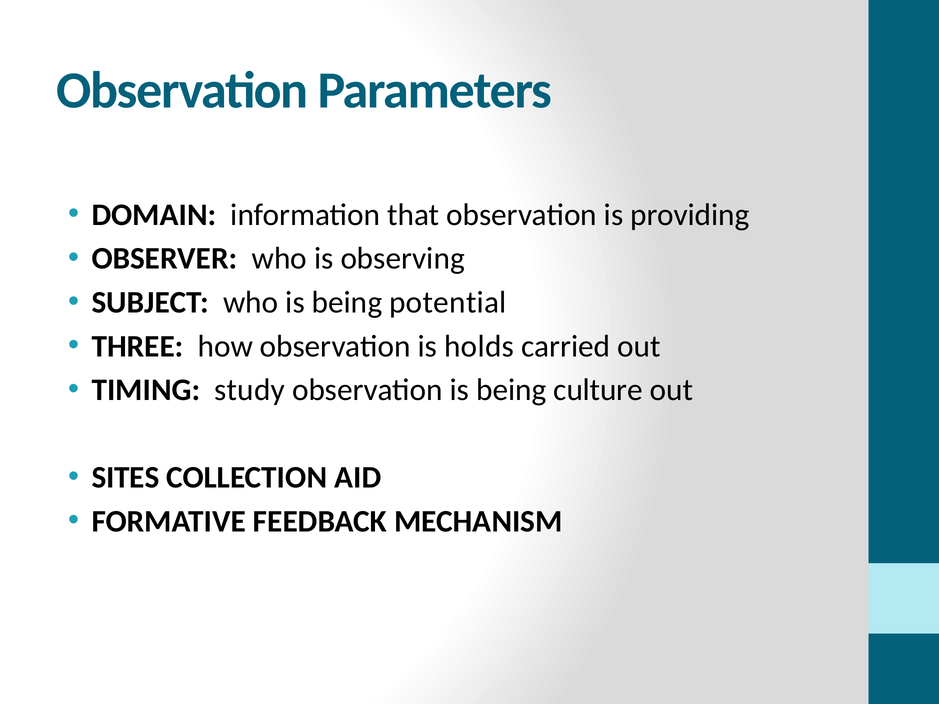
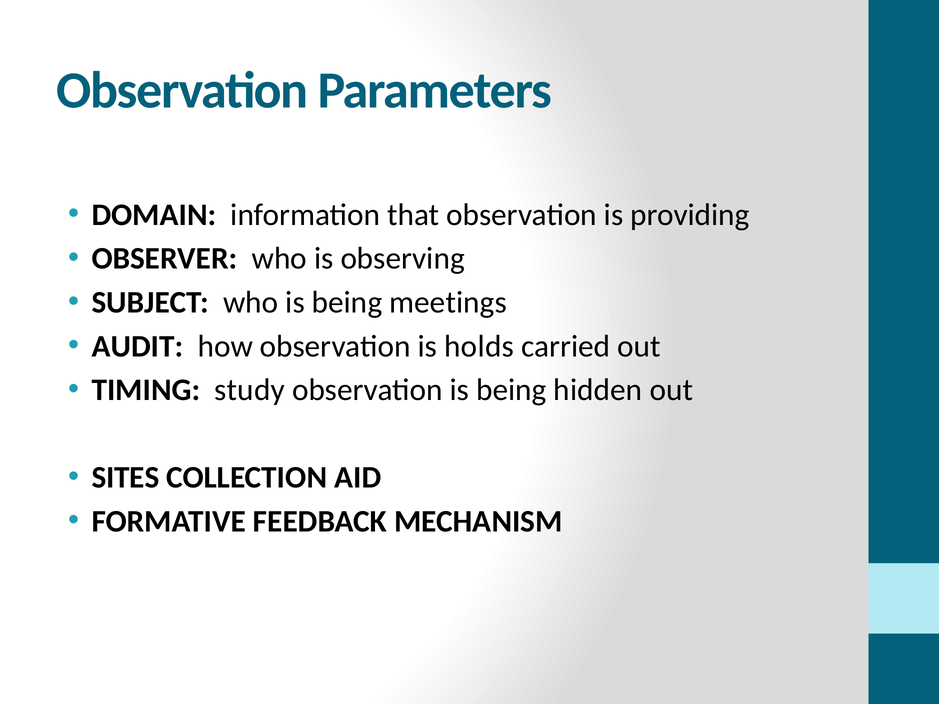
potential: potential -> meetings (448, 303)
THREE: THREE -> AUDIT (138, 346)
culture: culture -> hidden (598, 390)
